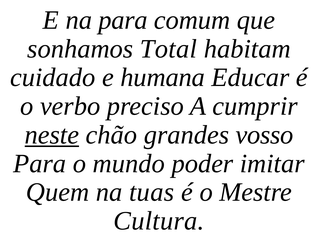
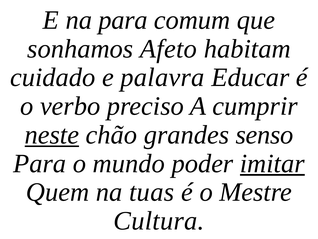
Total: Total -> Afeto (168, 49)
humana: humana -> palavra (162, 77)
vosso: vosso -> senso (265, 135)
imitar underline: none -> present (272, 163)
